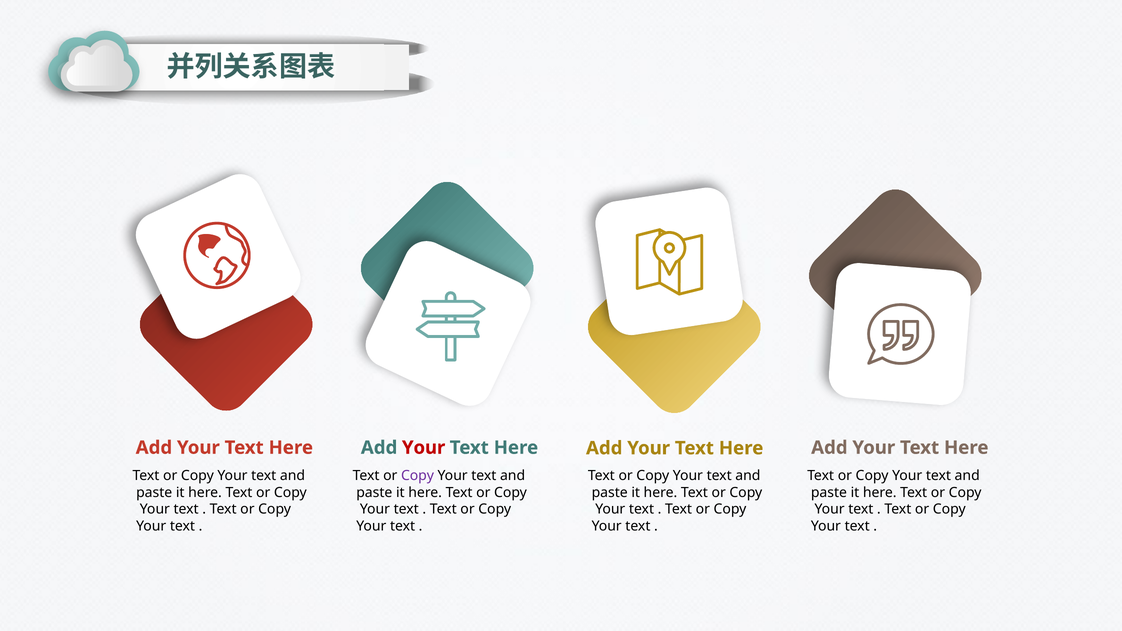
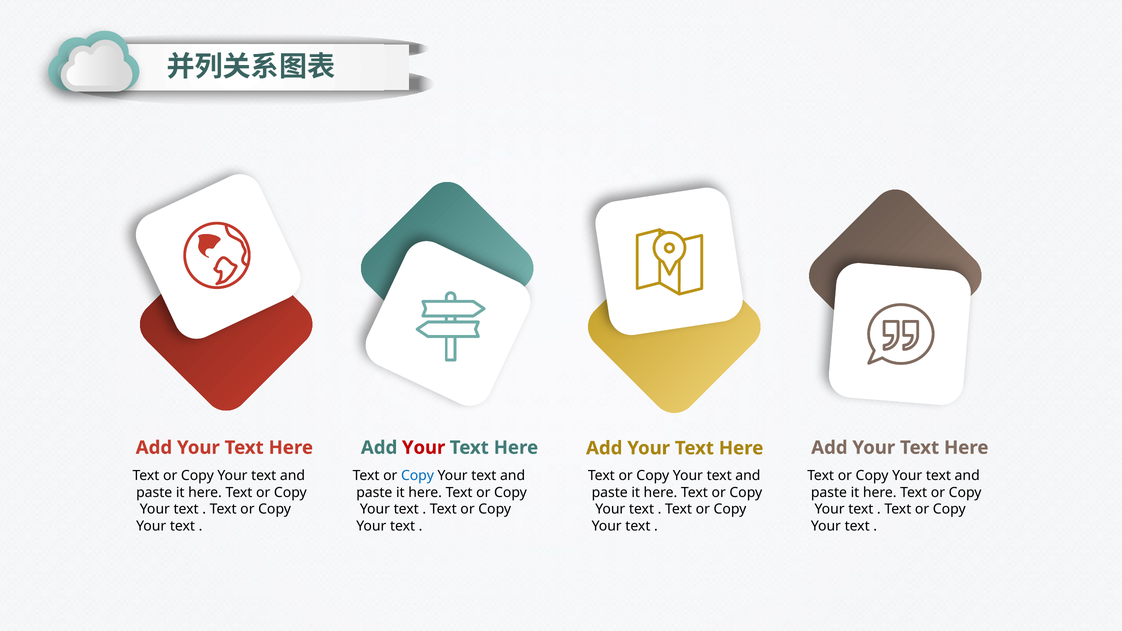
Copy colour: purple -> blue (417, 476)
